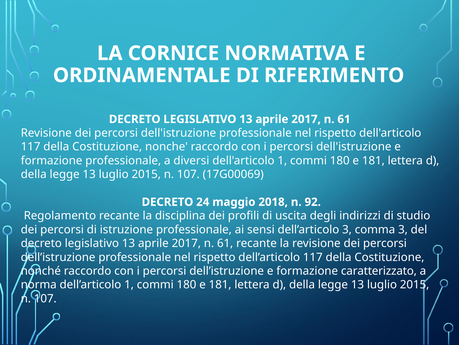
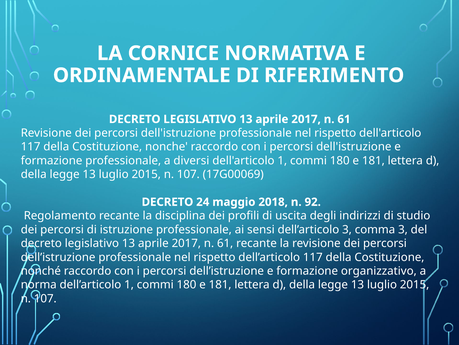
caratterizzato: caratterizzato -> organizzativo (379, 270)
